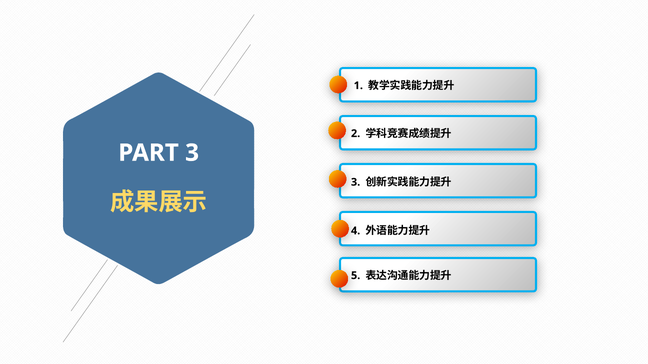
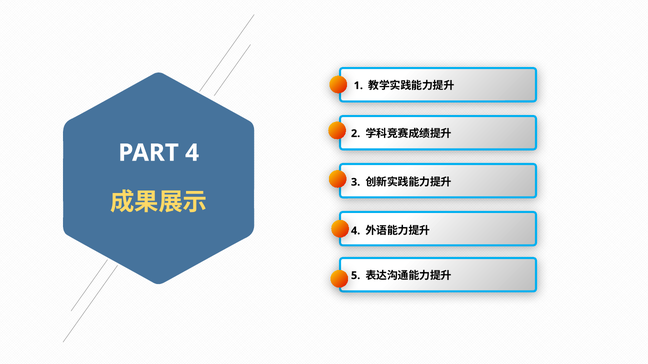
3: 3 -> 4 (192, 153)
